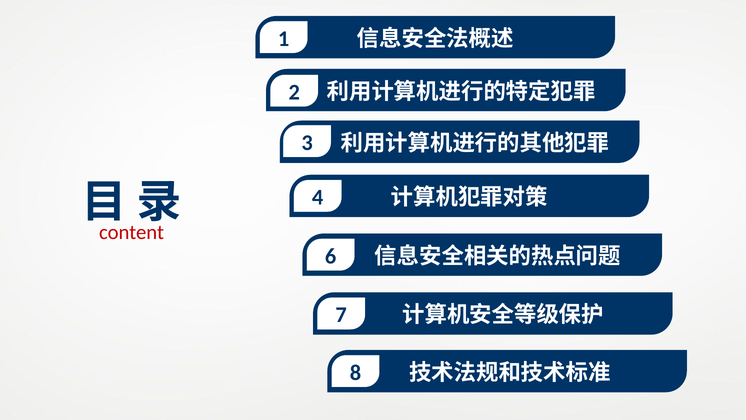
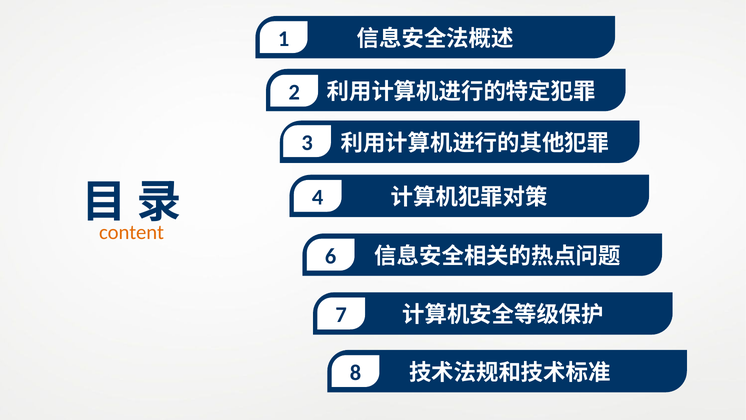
content colour: red -> orange (132, 232)
